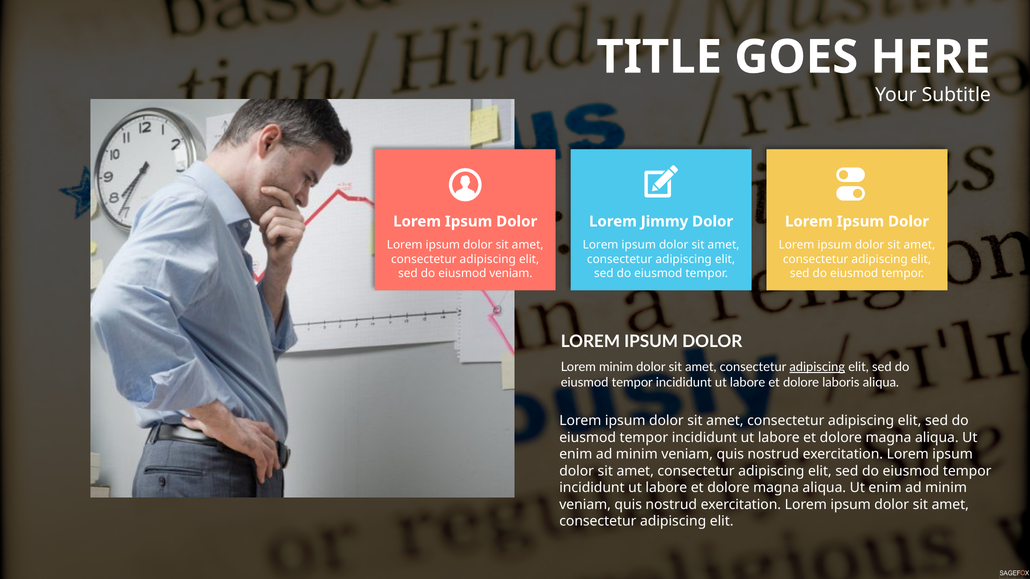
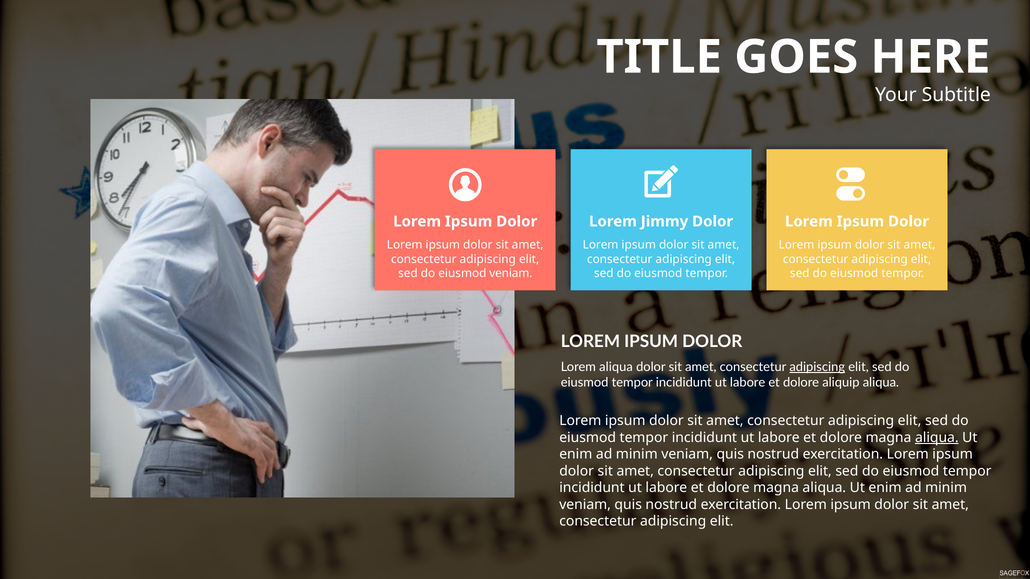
Lorem minim: minim -> aliqua (616, 367)
laboris: laboris -> aliquip (841, 383)
aliqua underline: none -> present (937, 438)
